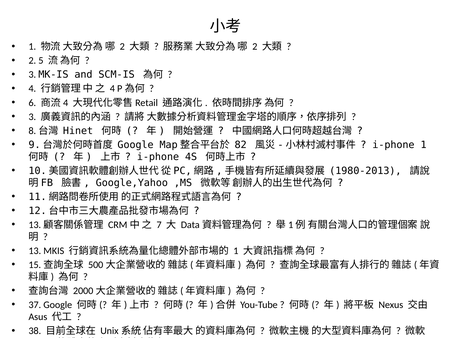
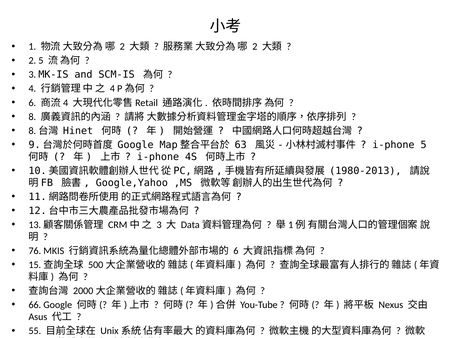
3: 3 -> 8 (32, 117)
82: 82 -> 63 (241, 145)
i-phone 1: 1 -> 5 (424, 145)
7: 7 -> 3 (159, 225)
13: 13 -> 76 (35, 251)
1: 1 -> 6 (236, 251)
37: 37 -> 66 (35, 305)
38: 38 -> 55 (35, 331)
